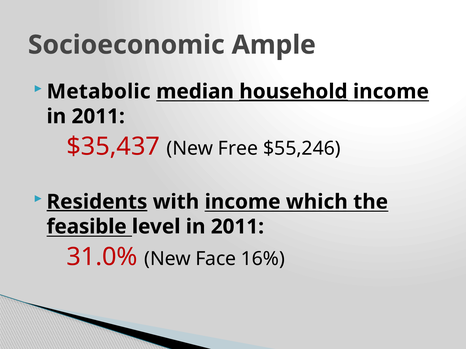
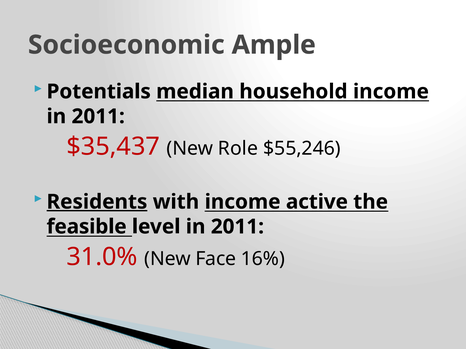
Metabolic: Metabolic -> Potentials (99, 92)
household underline: present -> none (293, 92)
Free: Free -> Role (238, 149)
which: which -> active (317, 202)
